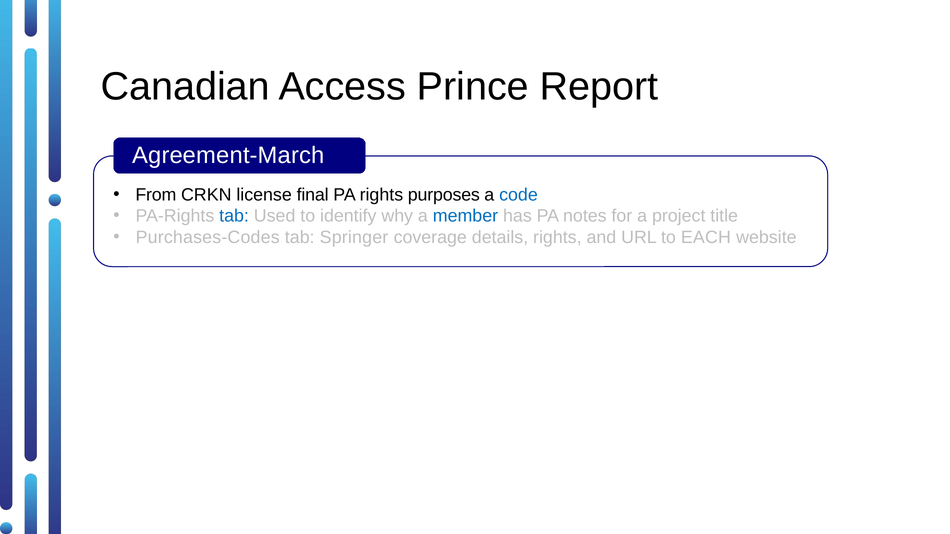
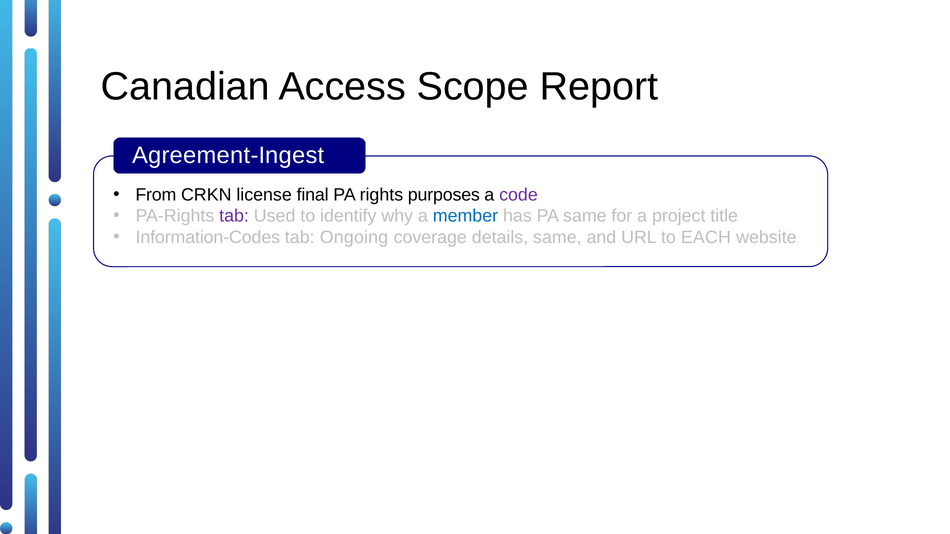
Prince: Prince -> Scope (473, 87)
Agreement-March: Agreement-March -> Agreement-Ingest (228, 155)
code colour: blue -> purple (518, 195)
tab colour: blue -> purple (234, 216)
PA notes: notes -> same (585, 216)
Purchases-Codes: Purchases-Codes -> Information-Codes (208, 238)
Springer: Springer -> Ongoing (354, 238)
details rights: rights -> same (557, 238)
